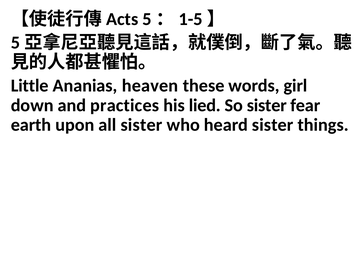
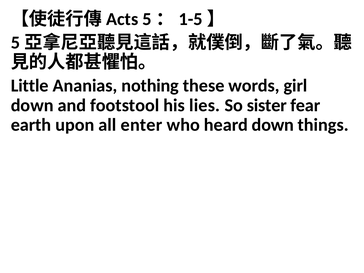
heaven: heaven -> nothing (150, 86)
practices: practices -> footstool (125, 105)
lied: lied -> lies (205, 105)
all sister: sister -> enter (141, 125)
heard sister: sister -> down (273, 125)
